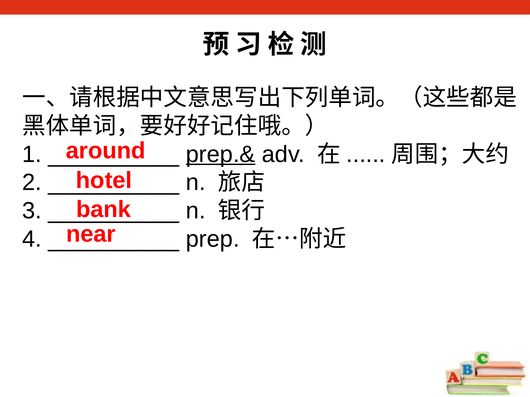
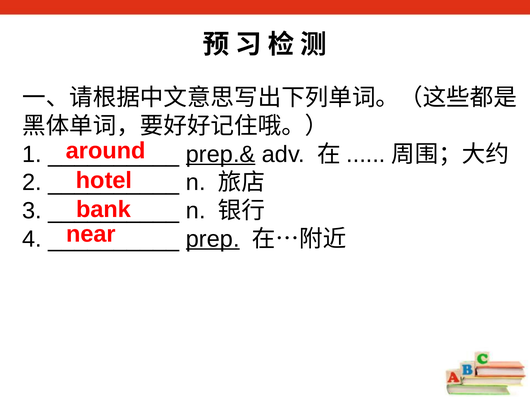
prep underline: none -> present (213, 239)
